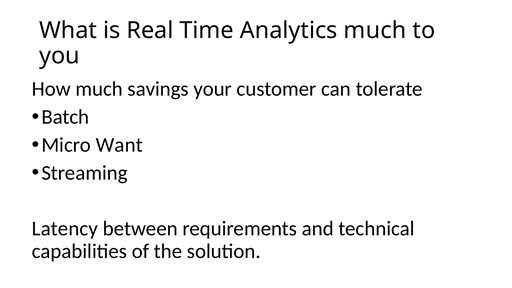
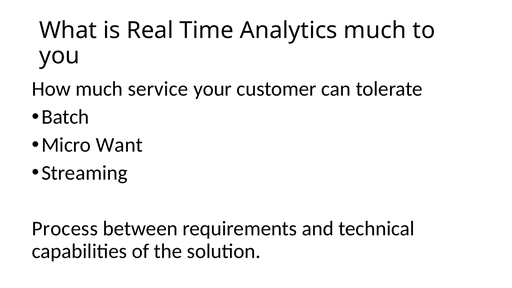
savings: savings -> service (158, 89)
Latency: Latency -> Process (65, 229)
